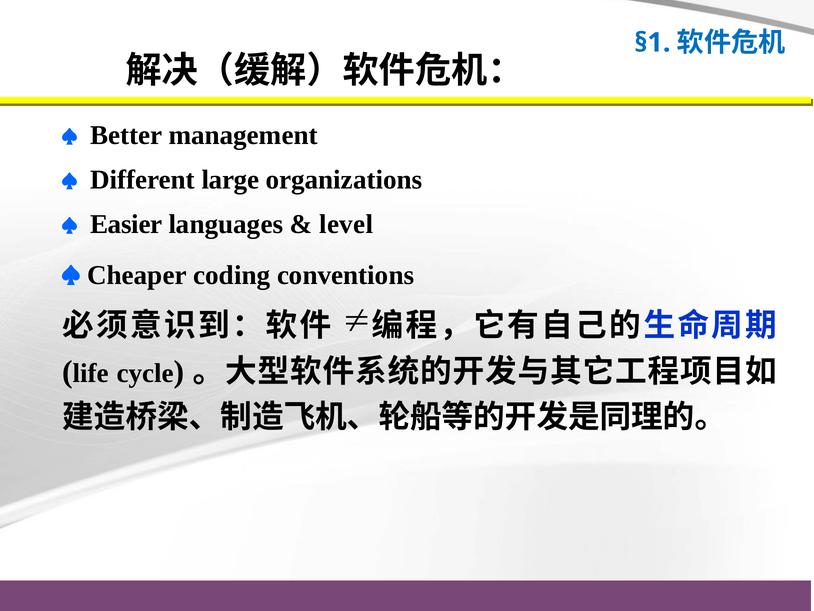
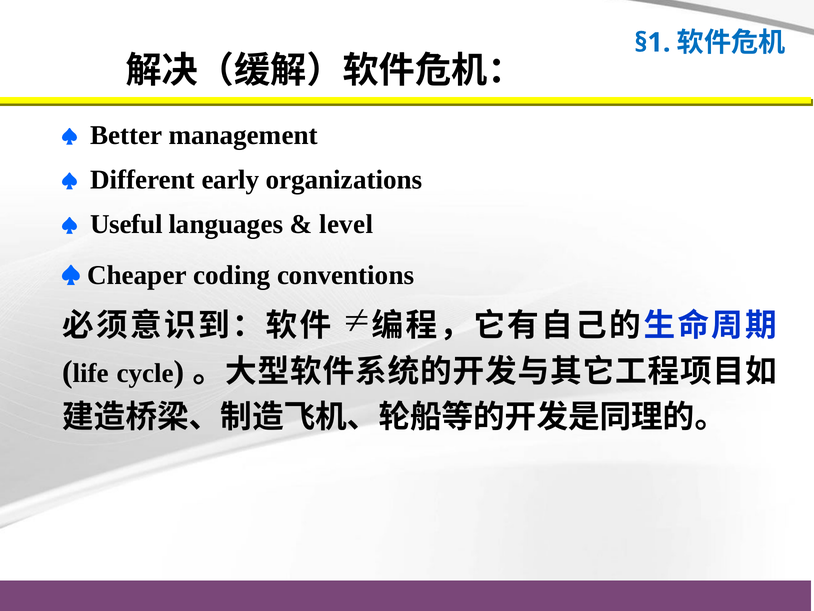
large: large -> early (230, 180)
Easier: Easier -> Useful (126, 224)
